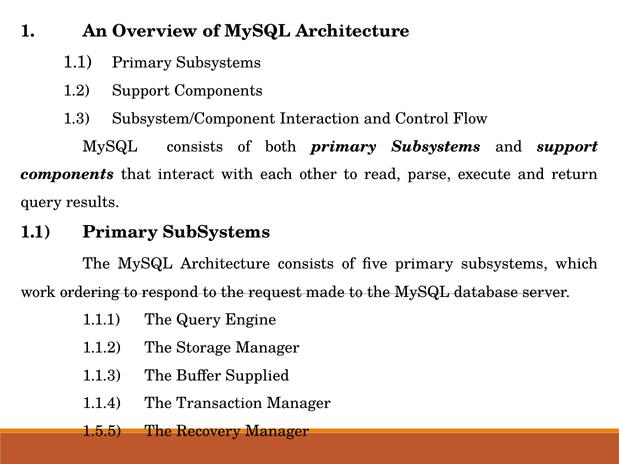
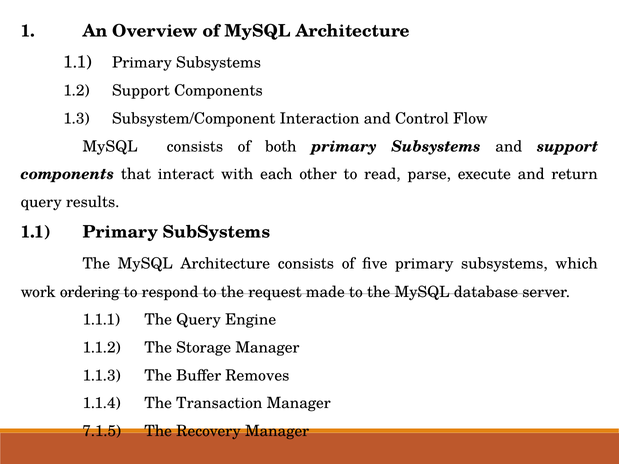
Supplied: Supplied -> Removes (257, 376)
1.5.5: 1.5.5 -> 7.1.5 (102, 431)
